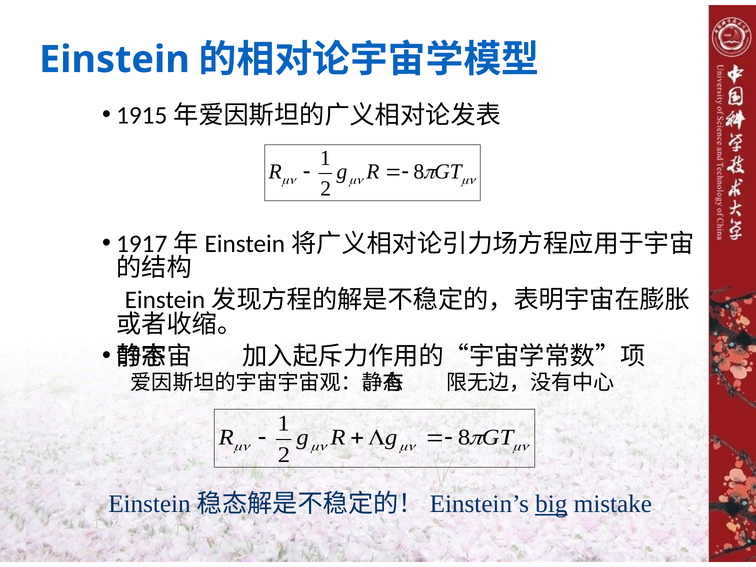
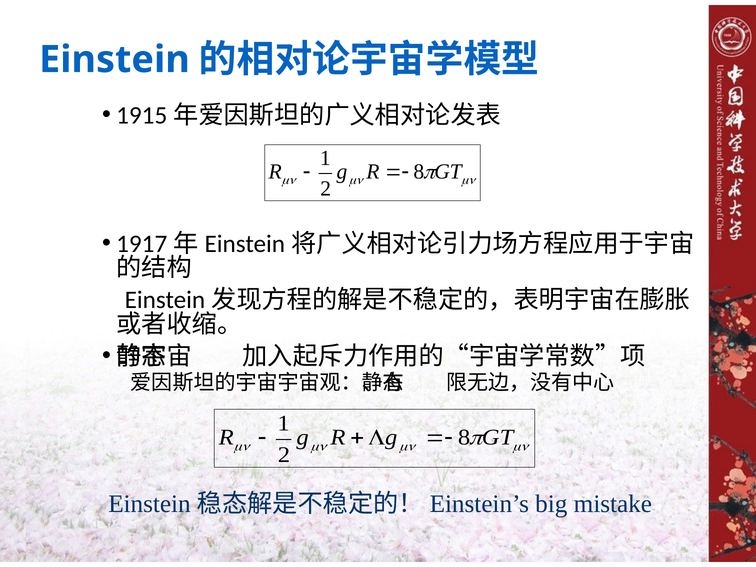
big underline: present -> none (551, 504)
